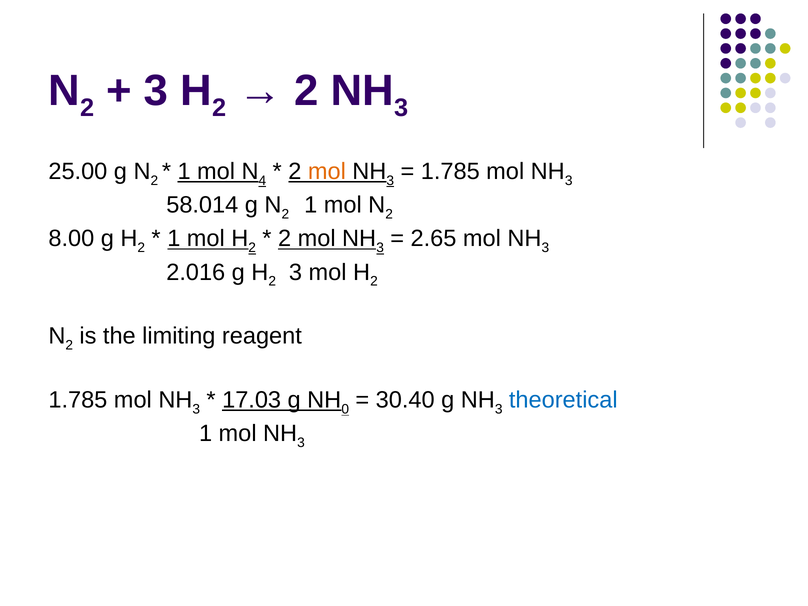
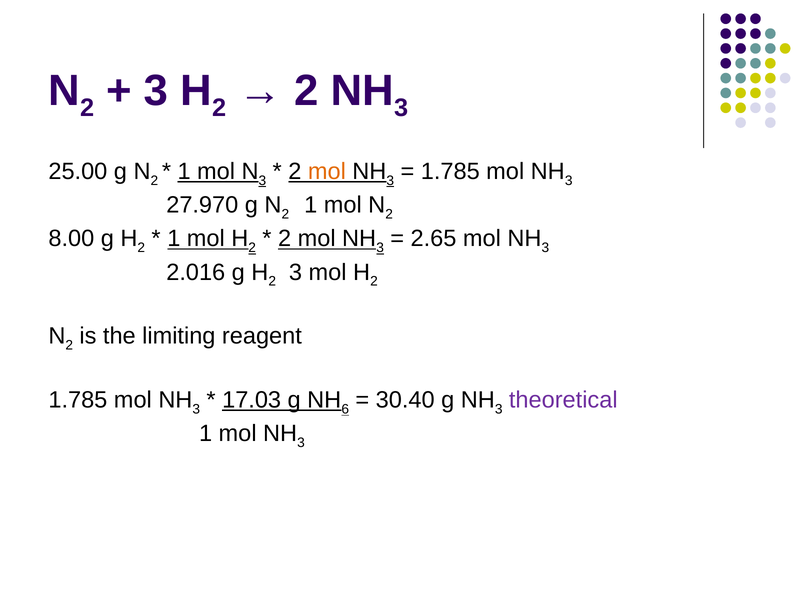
4: 4 -> 3 (262, 180)
58.014: 58.014 -> 27.970 (202, 205)
0: 0 -> 6 (345, 409)
theoretical colour: blue -> purple (563, 400)
